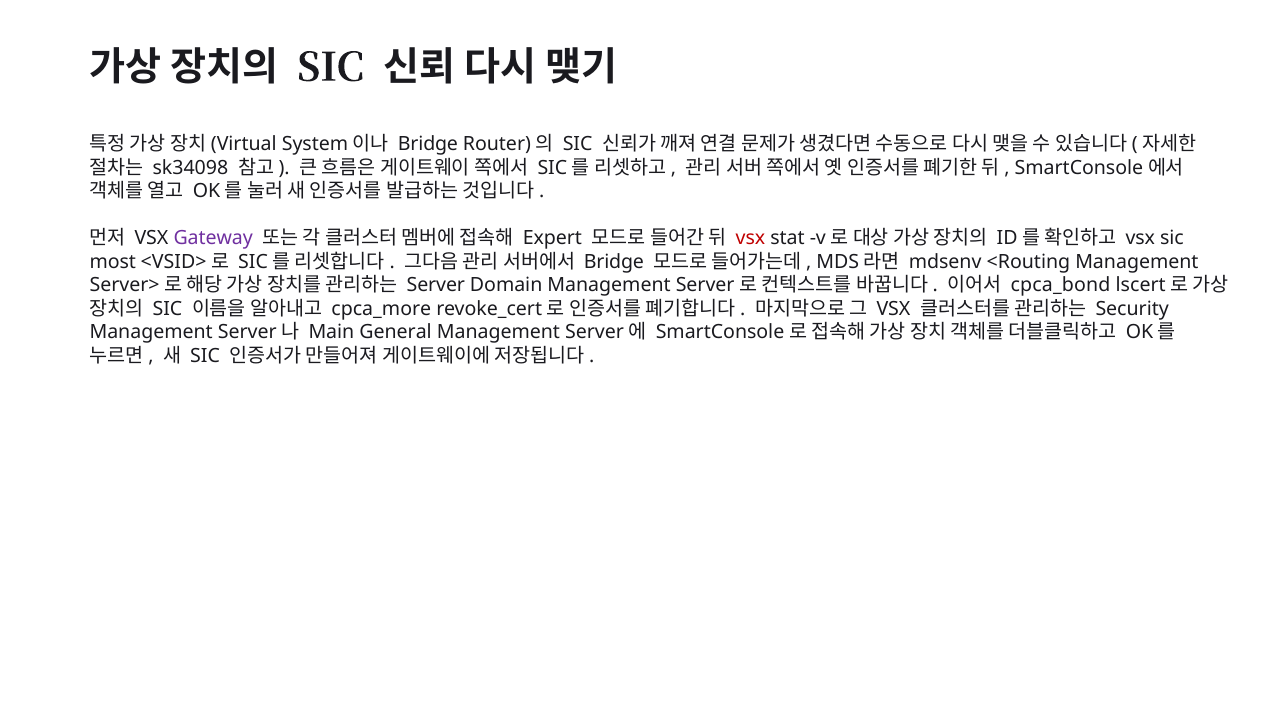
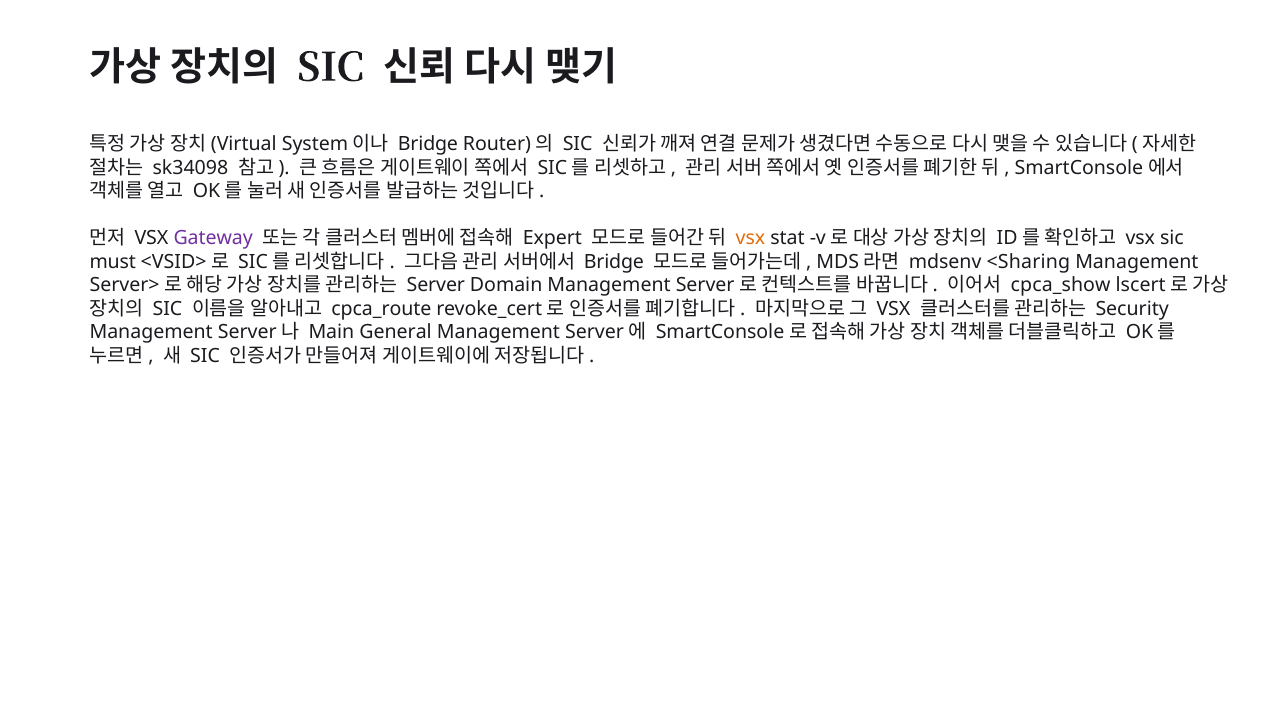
vsx colour: red -> orange (750, 238)
most: most -> must (113, 262)
<Routing: <Routing -> <Sharing (1028, 262)
cpca_bond: cpca_bond -> cpca_show (1061, 285)
cpca_more: cpca_more -> cpca_route (381, 309)
